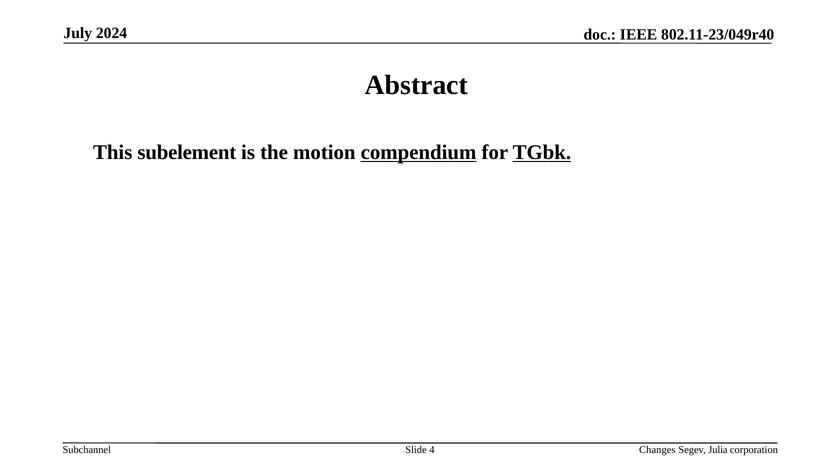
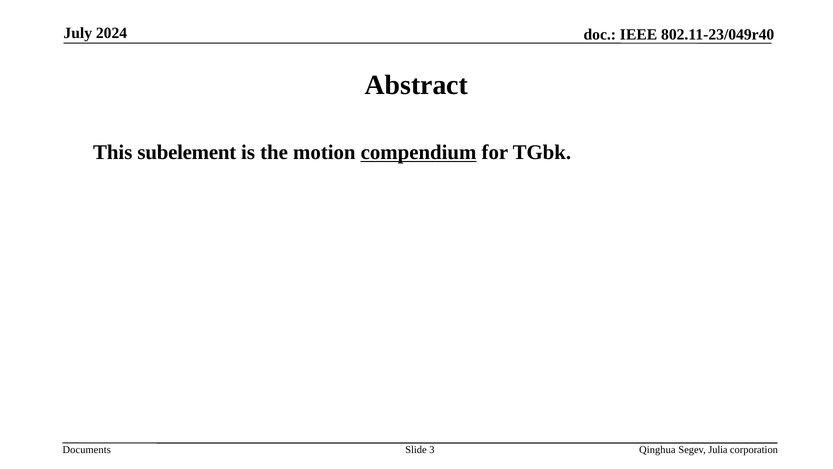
TGbk underline: present -> none (542, 152)
Subchannel: Subchannel -> Documents (87, 449)
4: 4 -> 3 (432, 449)
Changes: Changes -> Qinghua (657, 449)
